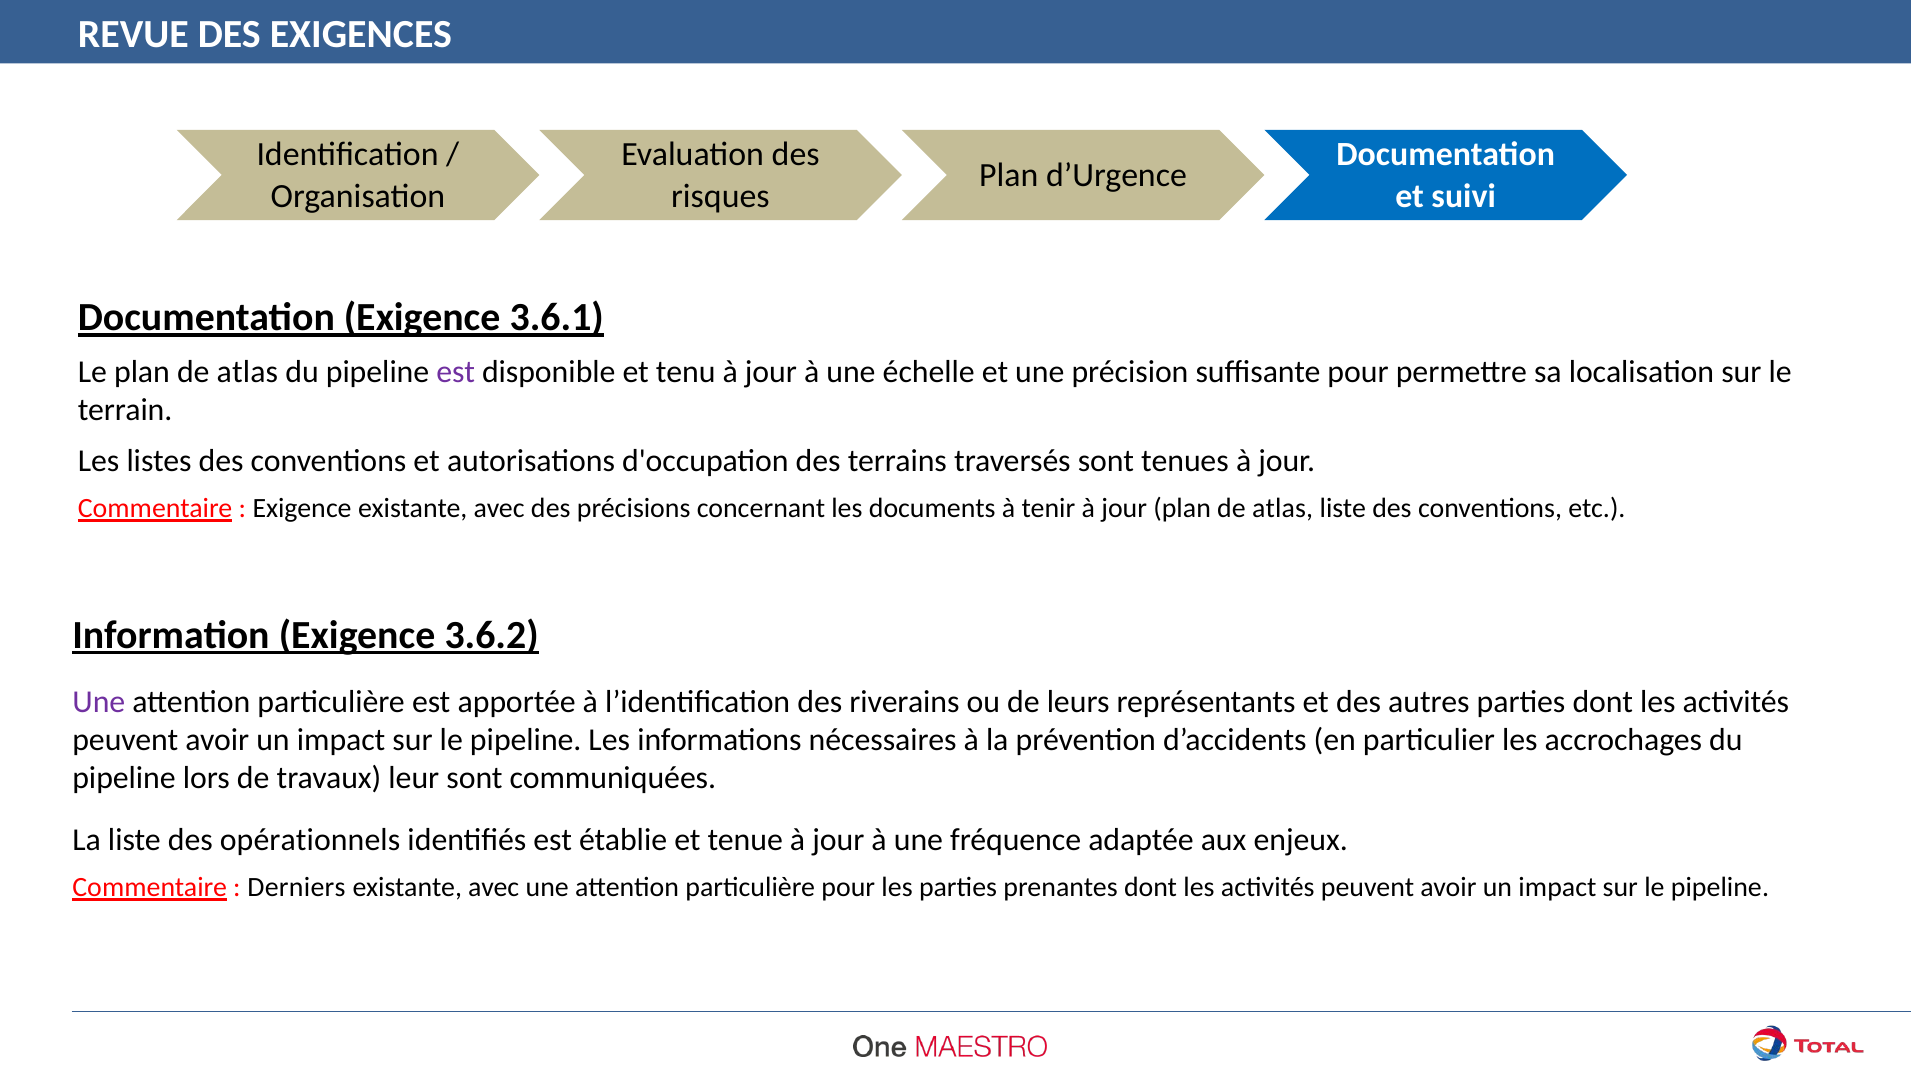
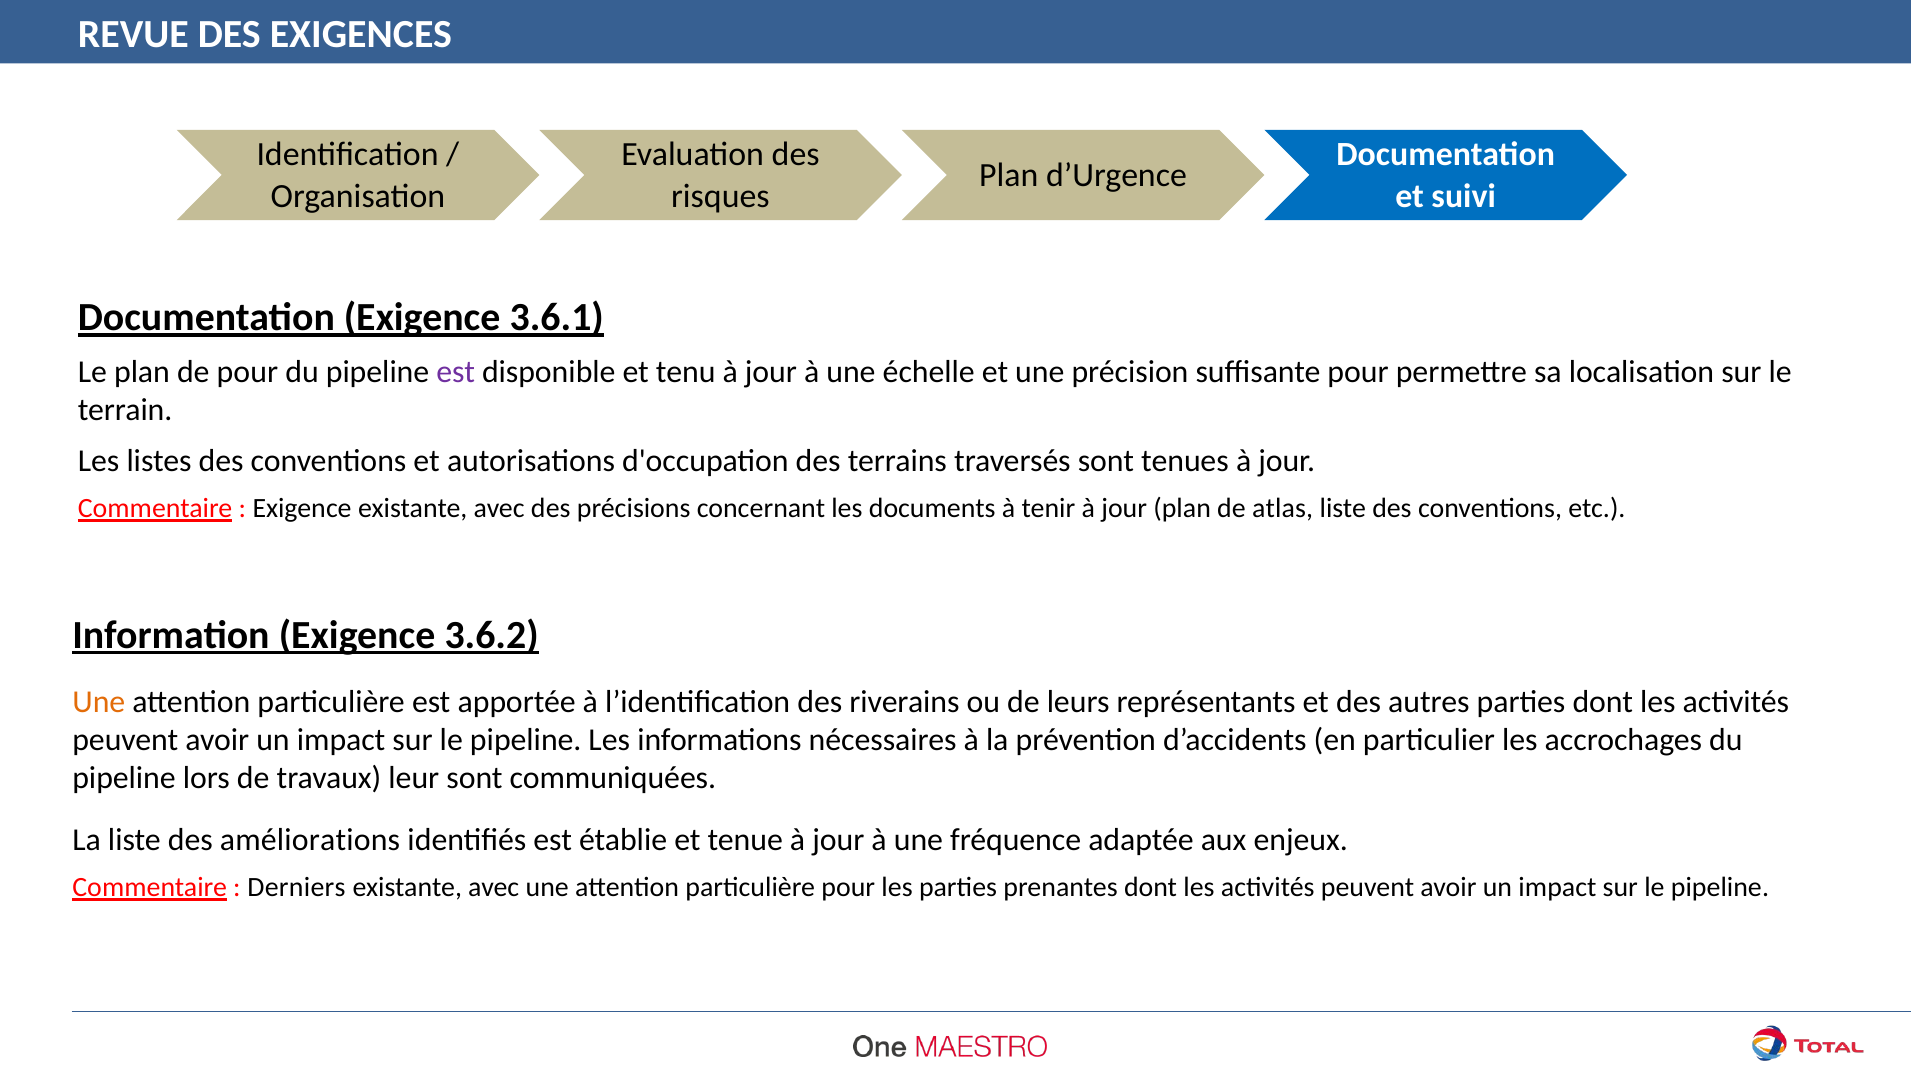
Le plan de atlas: atlas -> pour (247, 372)
Une colour: purple -> orange (99, 702)
opérationnels: opérationnels -> améliorations (310, 840)
